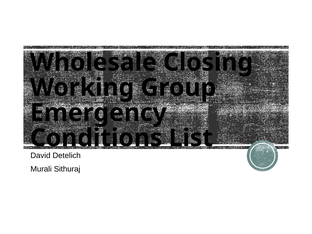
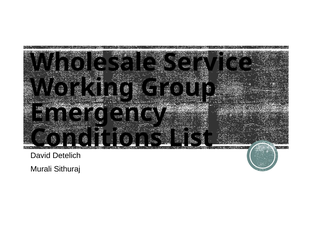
Closing: Closing -> Service (208, 62)
